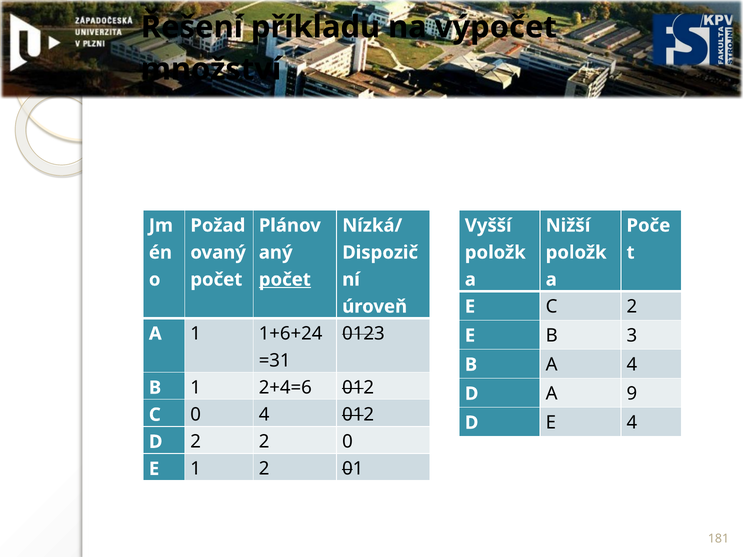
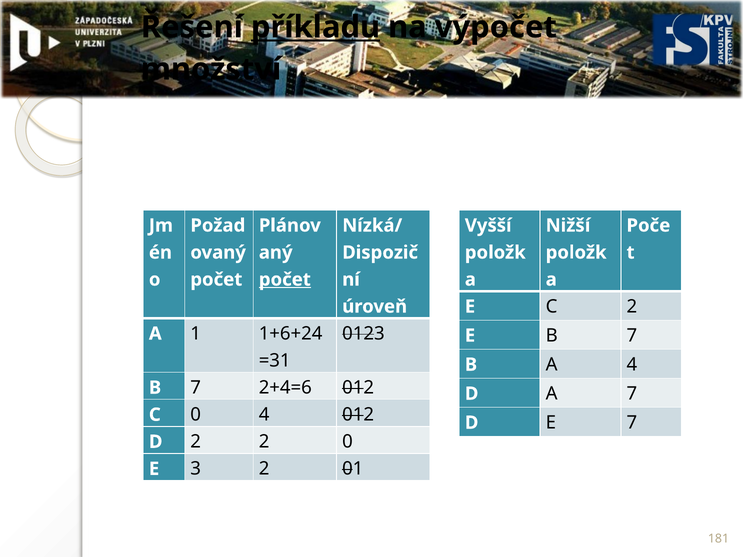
příkladu underline: none -> present (316, 27)
3: 3 -> 7 (632, 336)
1: 1 -> 7 (196, 388)
A 9: 9 -> 7 (632, 394)
E 4: 4 -> 7 (632, 423)
E 1: 1 -> 3 (196, 469)
